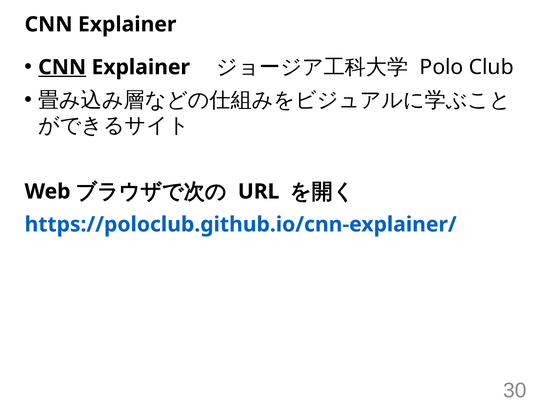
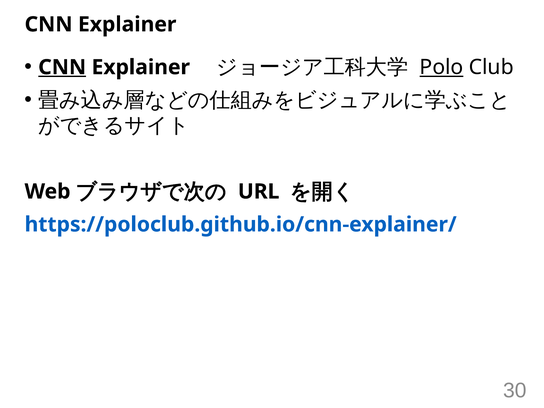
Polo underline: none -> present (442, 67)
